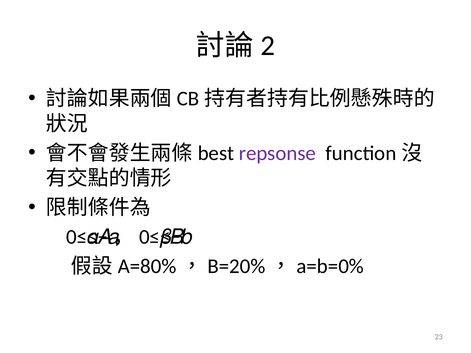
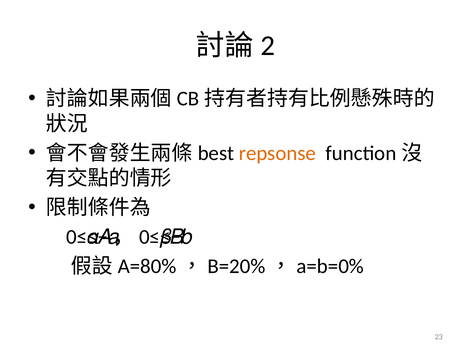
repsonse colour: purple -> orange (277, 153)
